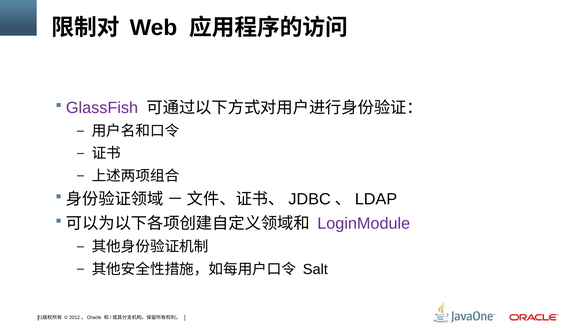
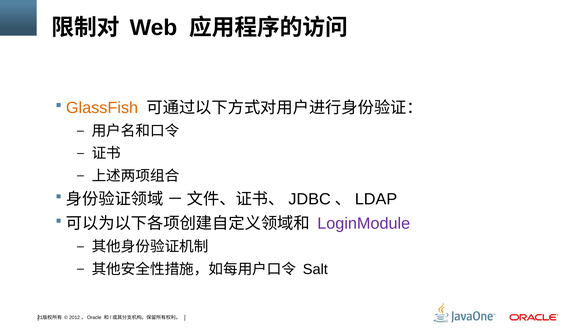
GlassFish colour: purple -> orange (102, 108)
